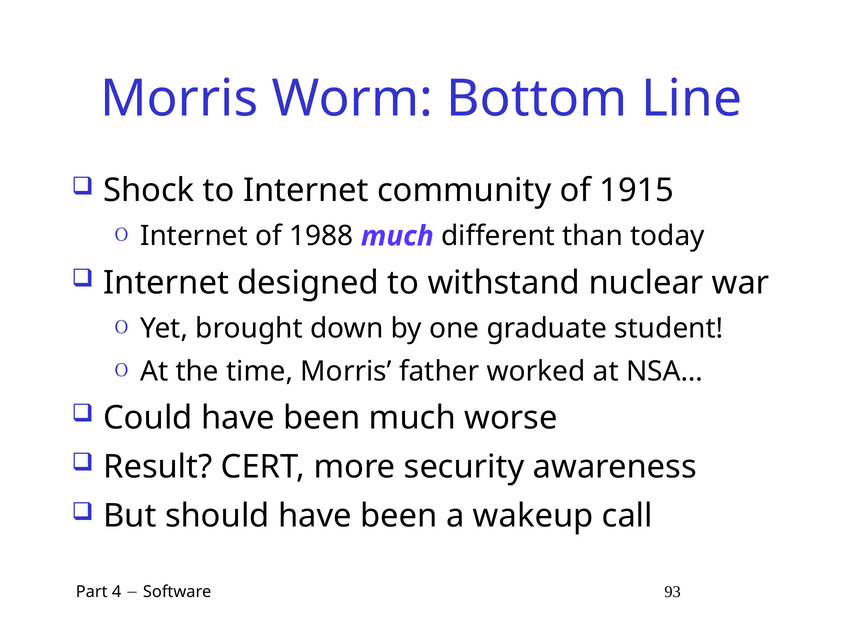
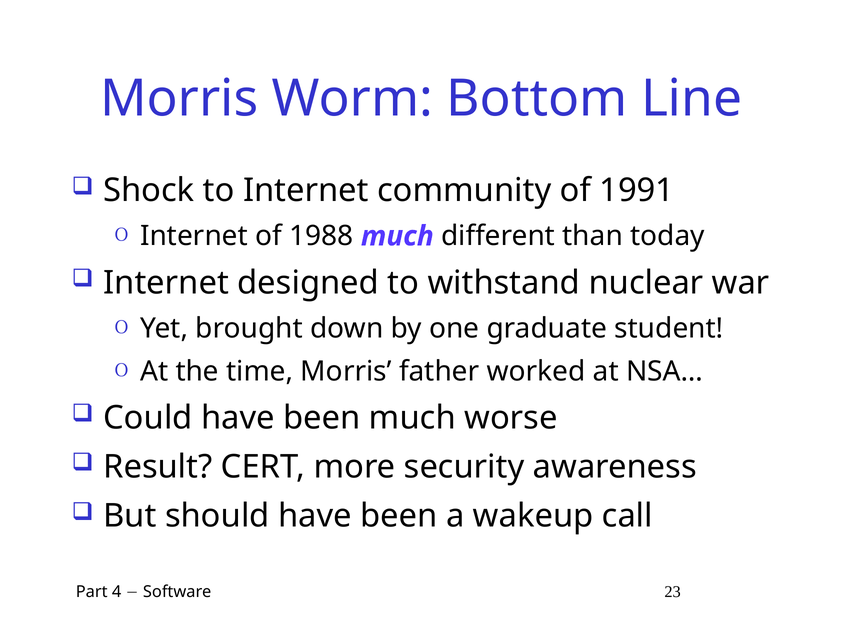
1915: 1915 -> 1991 (637, 190)
93: 93 -> 23 (673, 591)
